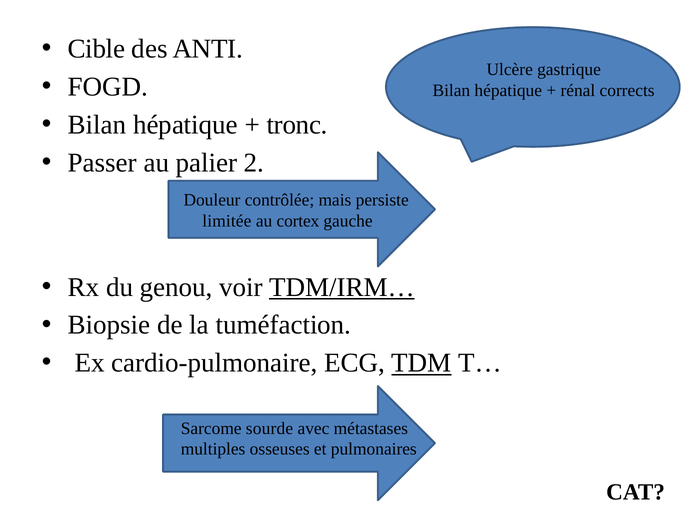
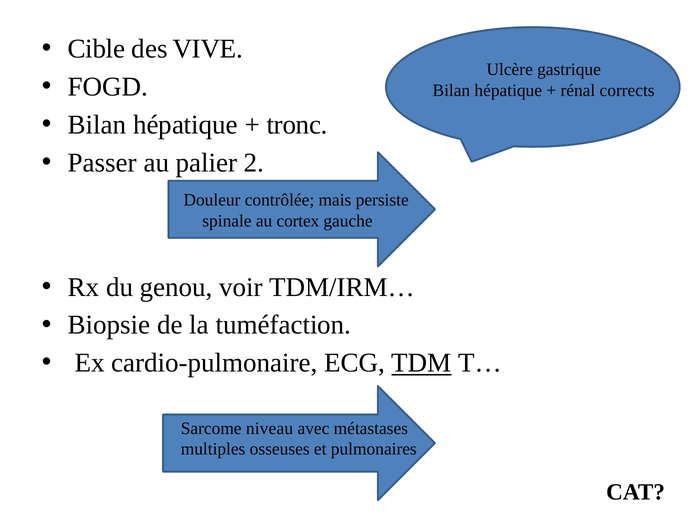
ANTI: ANTI -> VIVE (208, 49)
limitée: limitée -> spinale (227, 221)
TDM/IRM… underline: present -> none (342, 287)
sourde: sourde -> niveau (269, 428)
